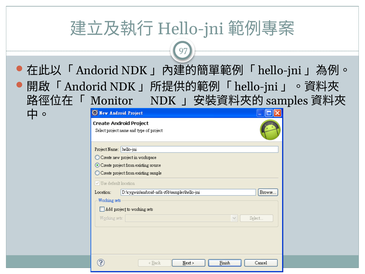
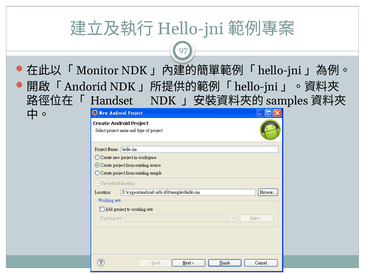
Andorid: Andorid -> Monitor (97, 70)
Monitor: Monitor -> Handset (112, 101)
